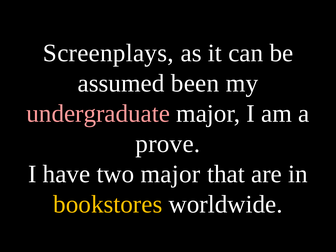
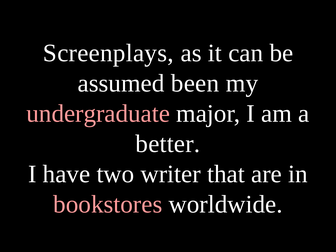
prove: prove -> better (168, 144)
two major: major -> writer (171, 174)
bookstores colour: yellow -> pink (108, 204)
